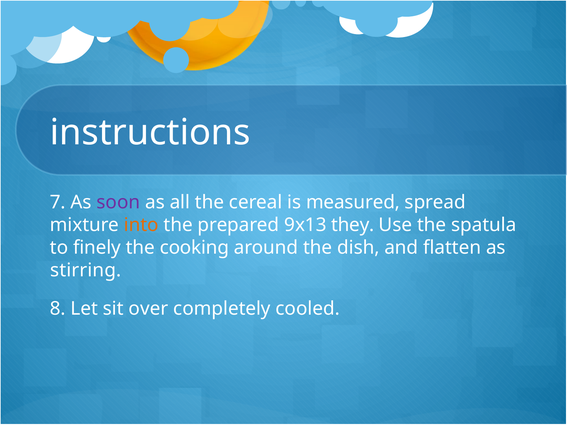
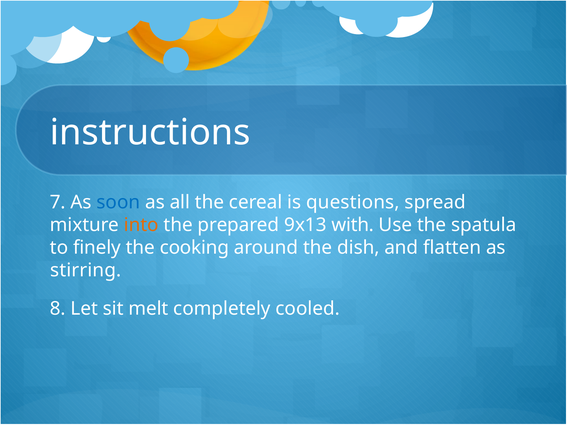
soon colour: purple -> blue (118, 202)
measured: measured -> questions (353, 202)
they: they -> with (353, 225)
over: over -> melt (149, 309)
